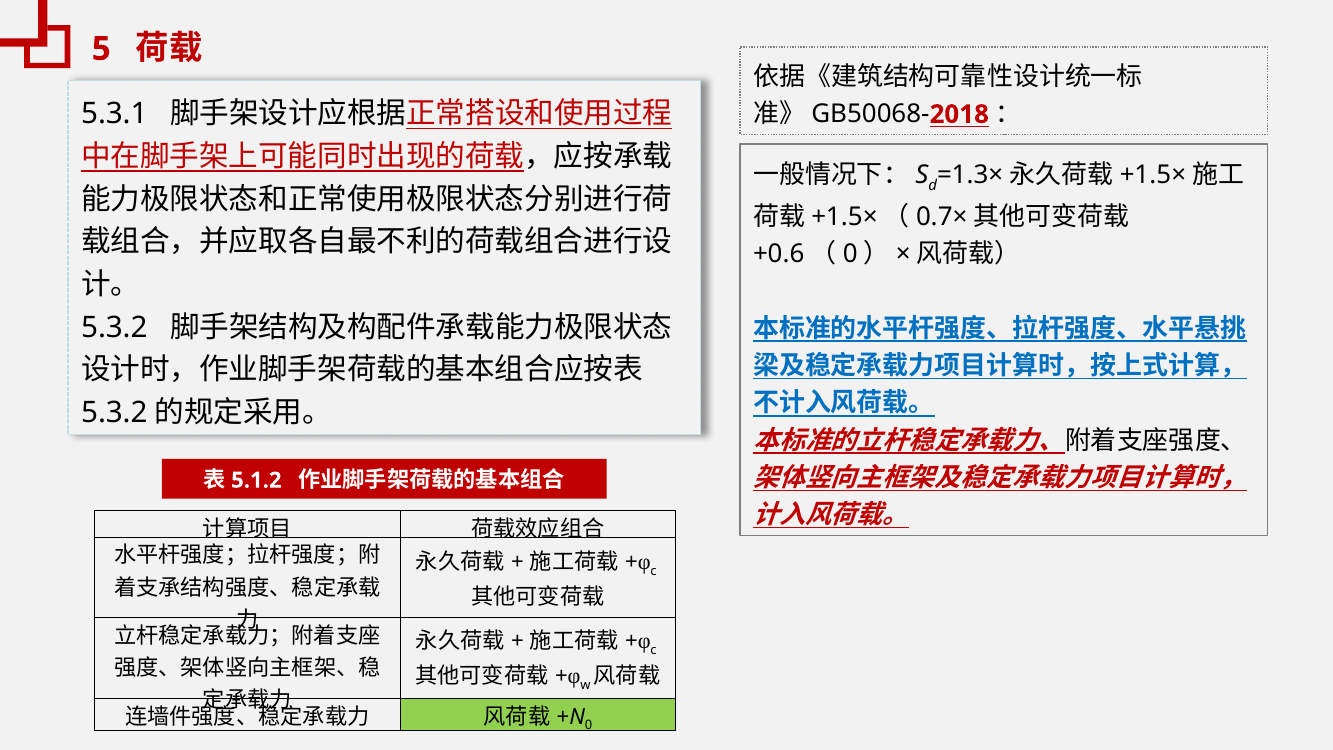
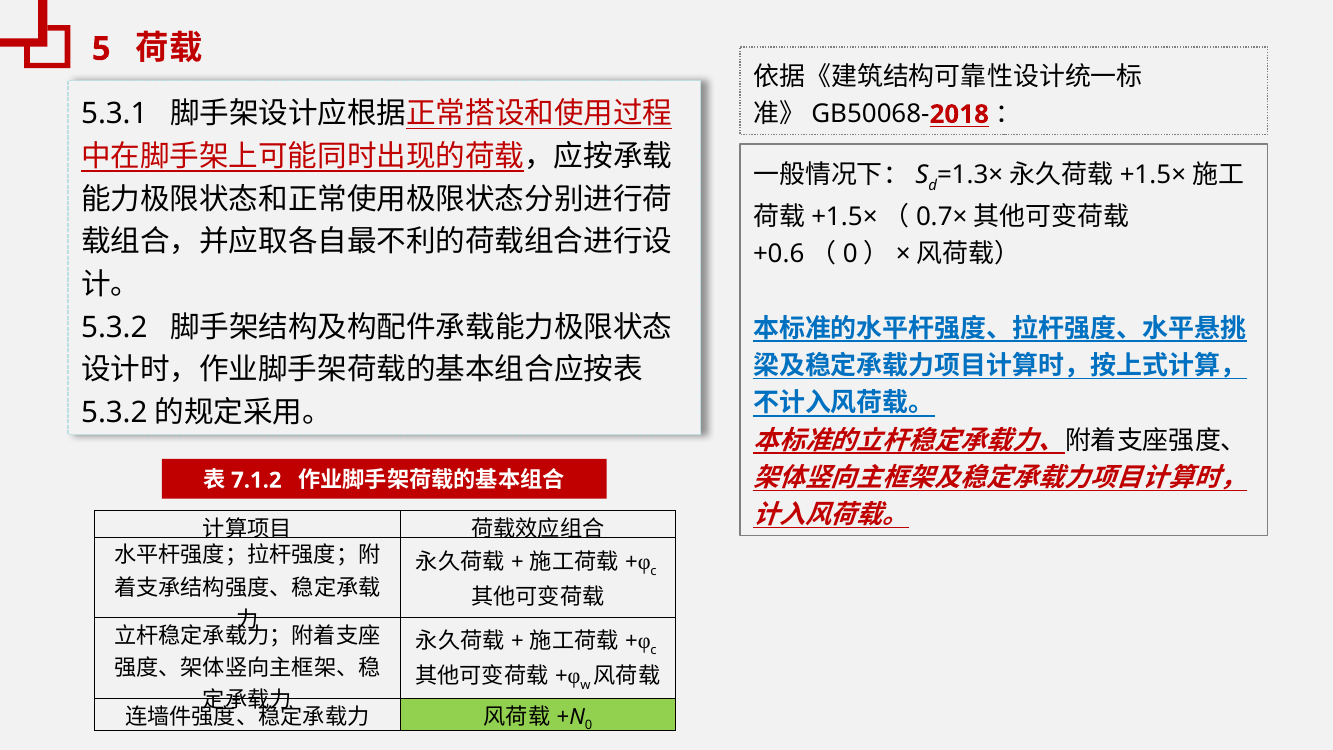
5.1.2: 5.1.2 -> 7.1.2 (256, 480)
